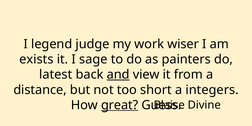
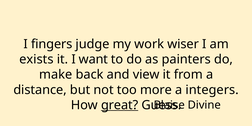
legend: legend -> fingers (52, 44)
sage: sage -> want (93, 59)
latest: latest -> make (56, 75)
and underline: present -> none (118, 75)
short: short -> more (156, 90)
